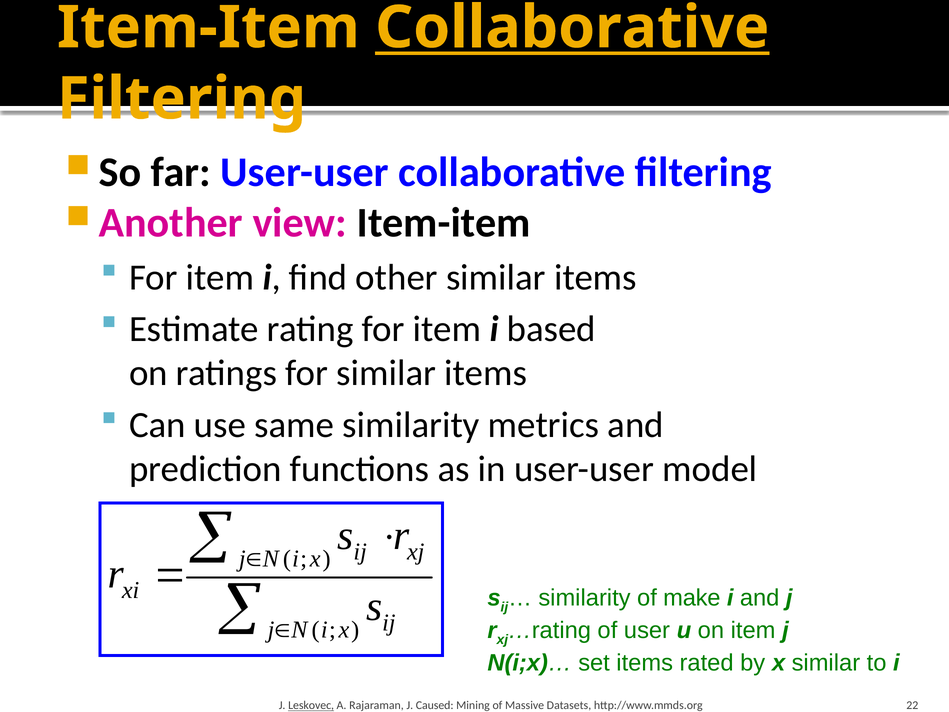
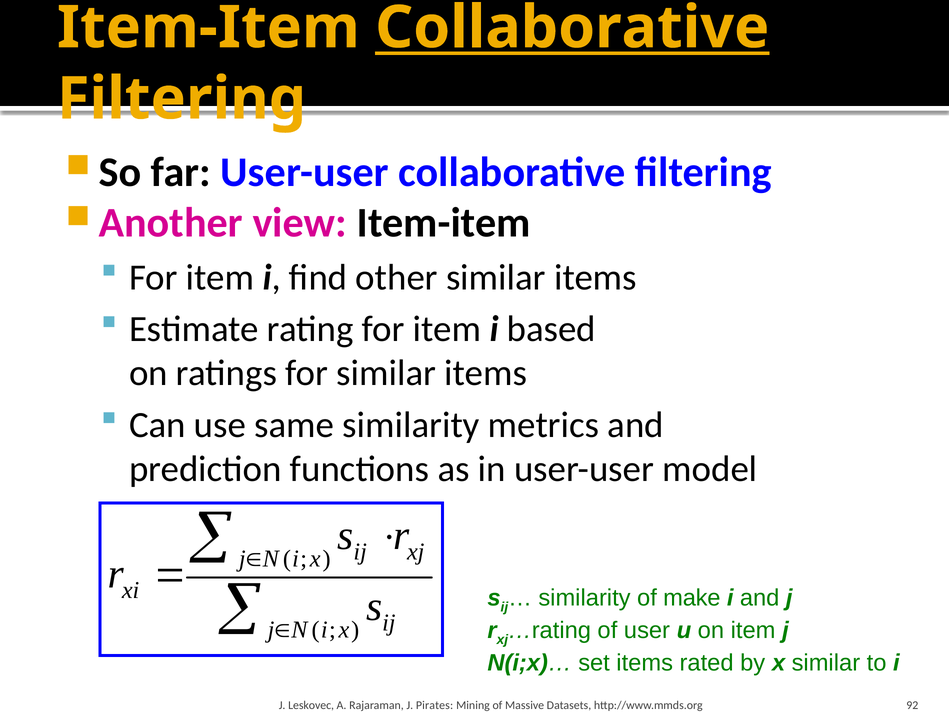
Leskovec underline: present -> none (311, 705)
Caused: Caused -> Pirates (435, 705)
22: 22 -> 92 (912, 705)
